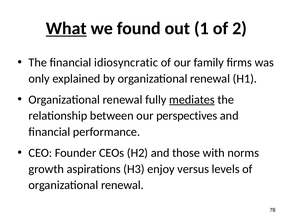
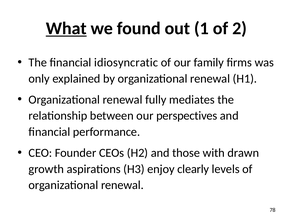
mediates underline: present -> none (192, 99)
norms: norms -> drawn (243, 153)
versus: versus -> clearly (193, 169)
